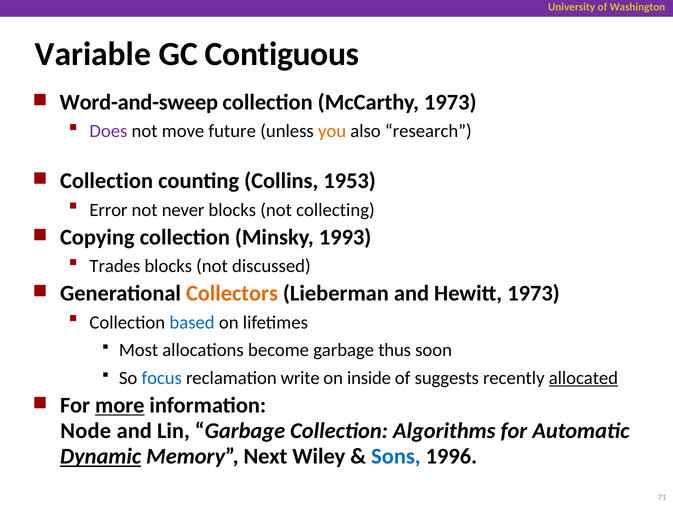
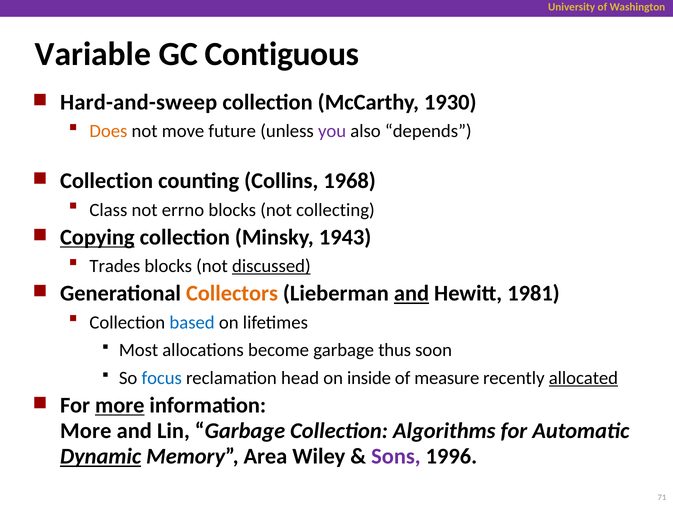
Word-and-sweep: Word-and-sweep -> Hard-and-sweep (139, 102)
McCarthy 1973: 1973 -> 1930 (450, 102)
Does colour: purple -> orange (108, 131)
you colour: orange -> purple (332, 131)
research: research -> depends (428, 131)
1953: 1953 -> 1968 (350, 181)
Error: Error -> Class (108, 210)
never: never -> errno (183, 210)
Copying underline: none -> present (97, 237)
1993: 1993 -> 1943 (345, 237)
discussed underline: none -> present (271, 266)
and underline: none -> present (412, 293)
Hewitt 1973: 1973 -> 1981 (533, 293)
write: write -> head (300, 378)
suggests: suggests -> measure (447, 378)
Node: Node -> More (86, 431)
Next: Next -> Area (265, 456)
Sons colour: blue -> purple (396, 456)
